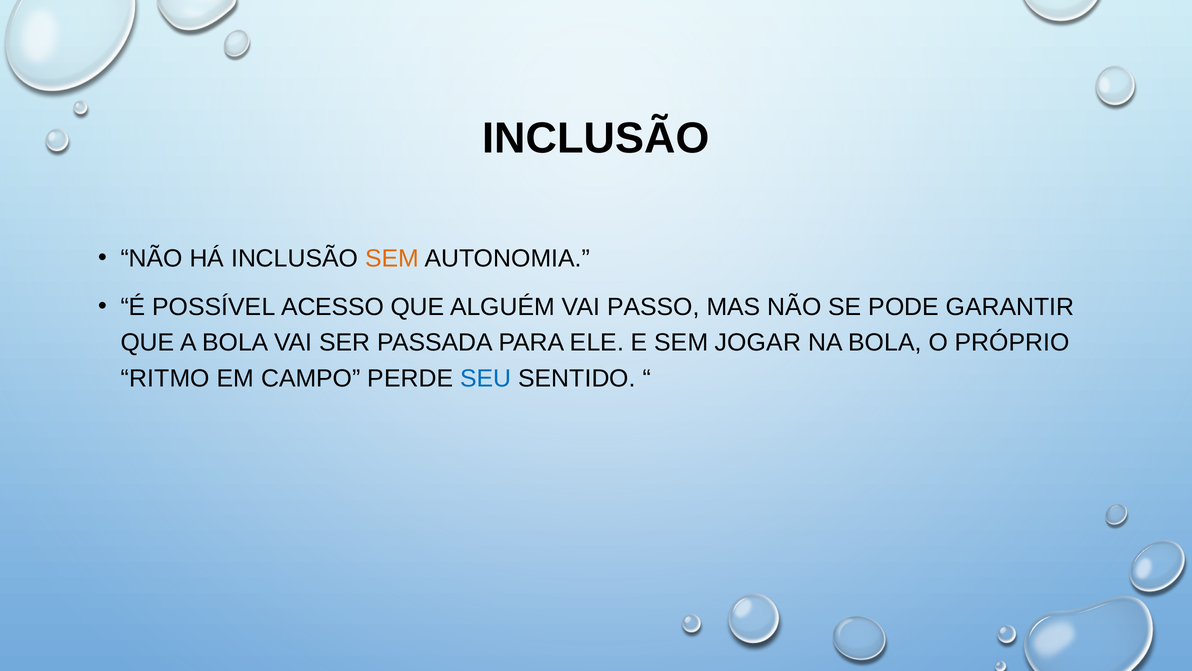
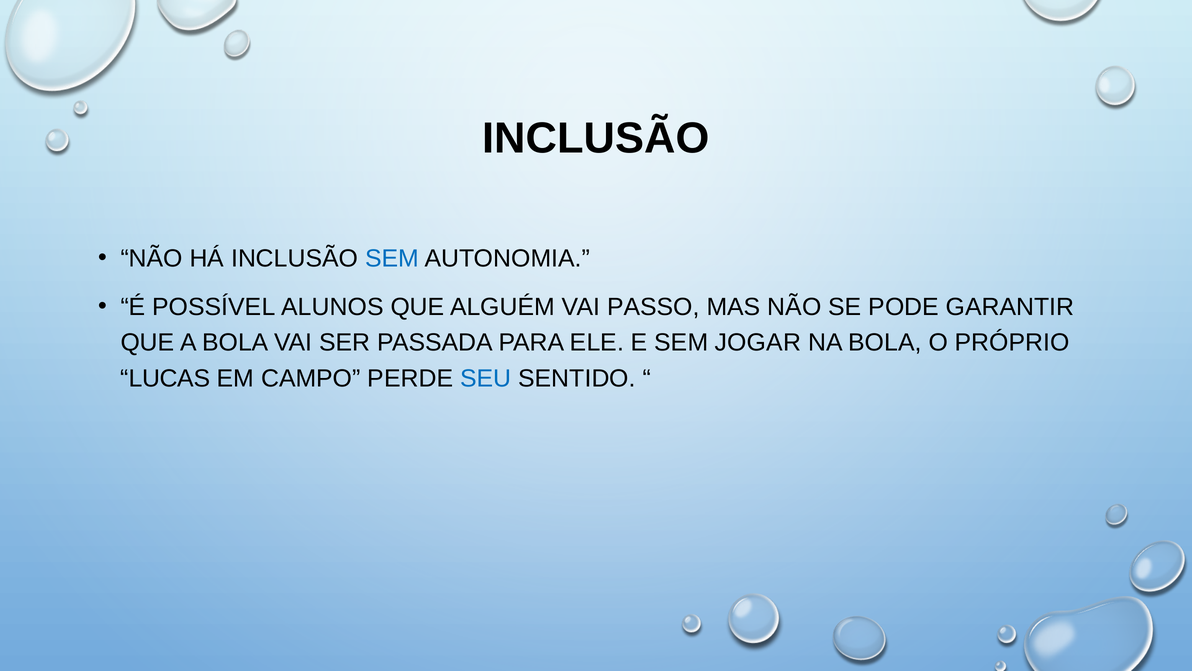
SEM colour: orange -> blue (392, 258)
ACESSO: ACESSO -> ALUNOS (332, 307)
RITMO: RITMO -> LUCAS (165, 378)
